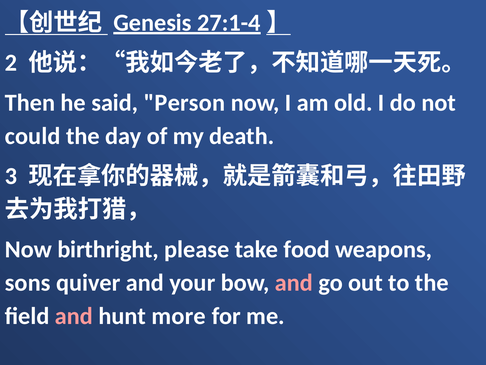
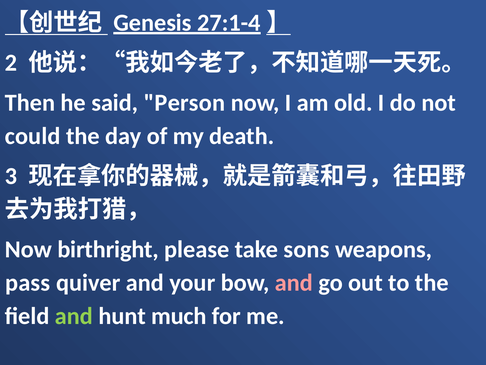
food: food -> sons (307, 249)
sons: sons -> pass (28, 282)
and colour: pink -> light green (74, 316)
more: more -> much (179, 316)
